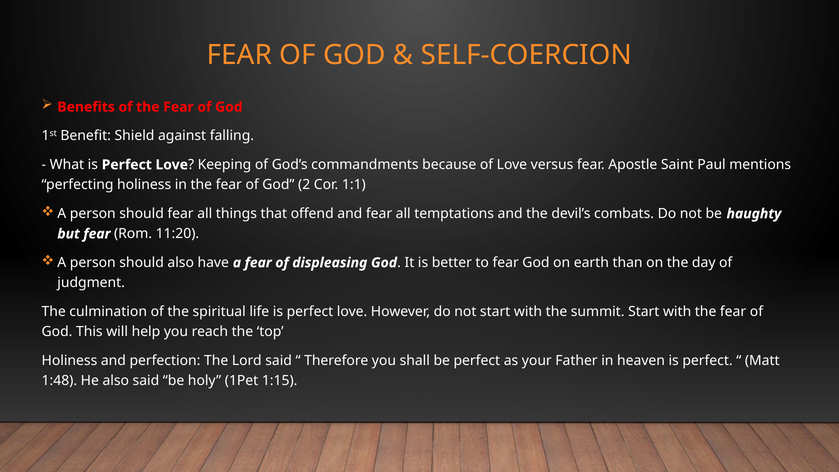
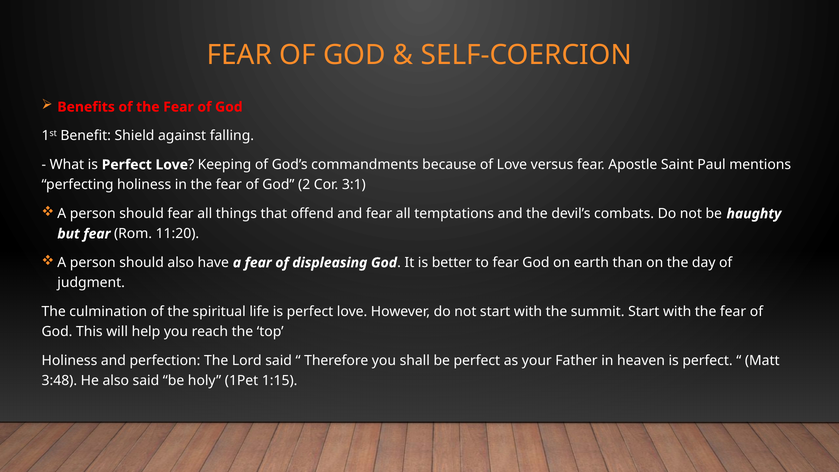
1:1: 1:1 -> 3:1 (354, 185)
1:48: 1:48 -> 3:48 (59, 381)
